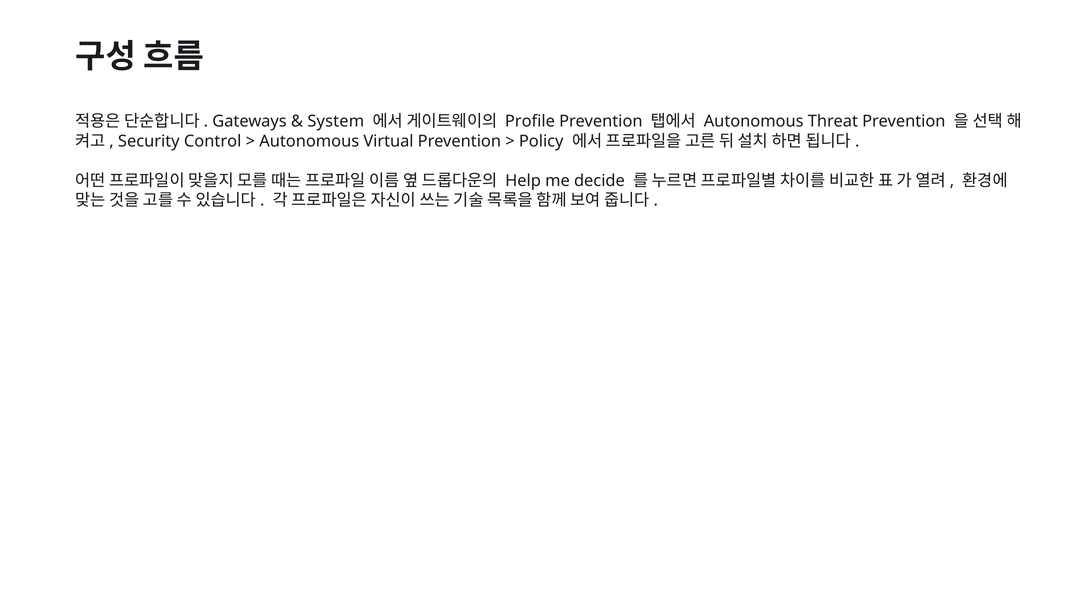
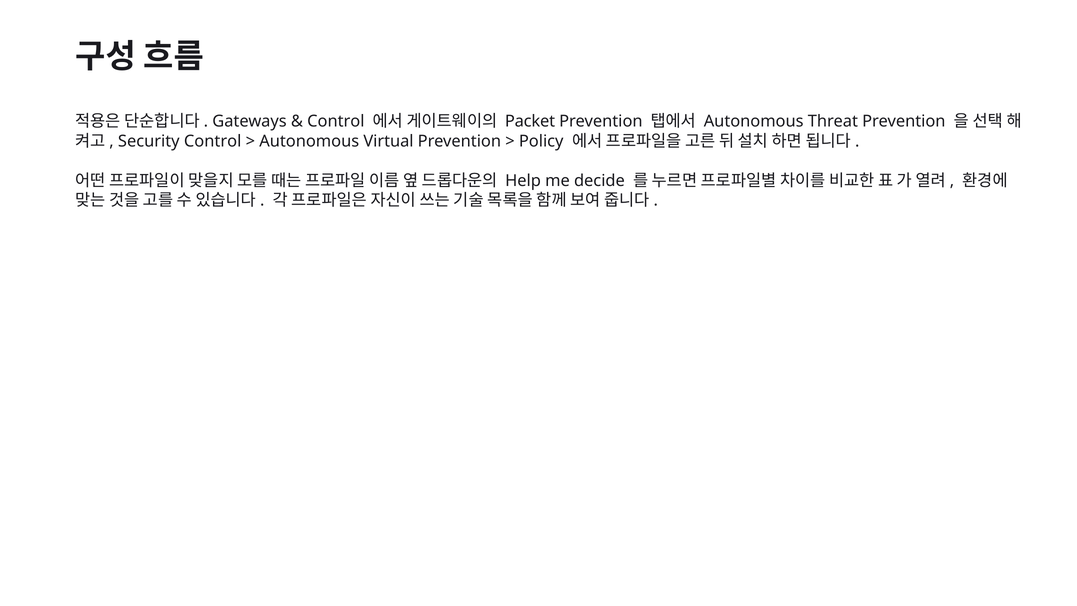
System: System -> Control (336, 121)
Profile: Profile -> Packet (530, 121)
